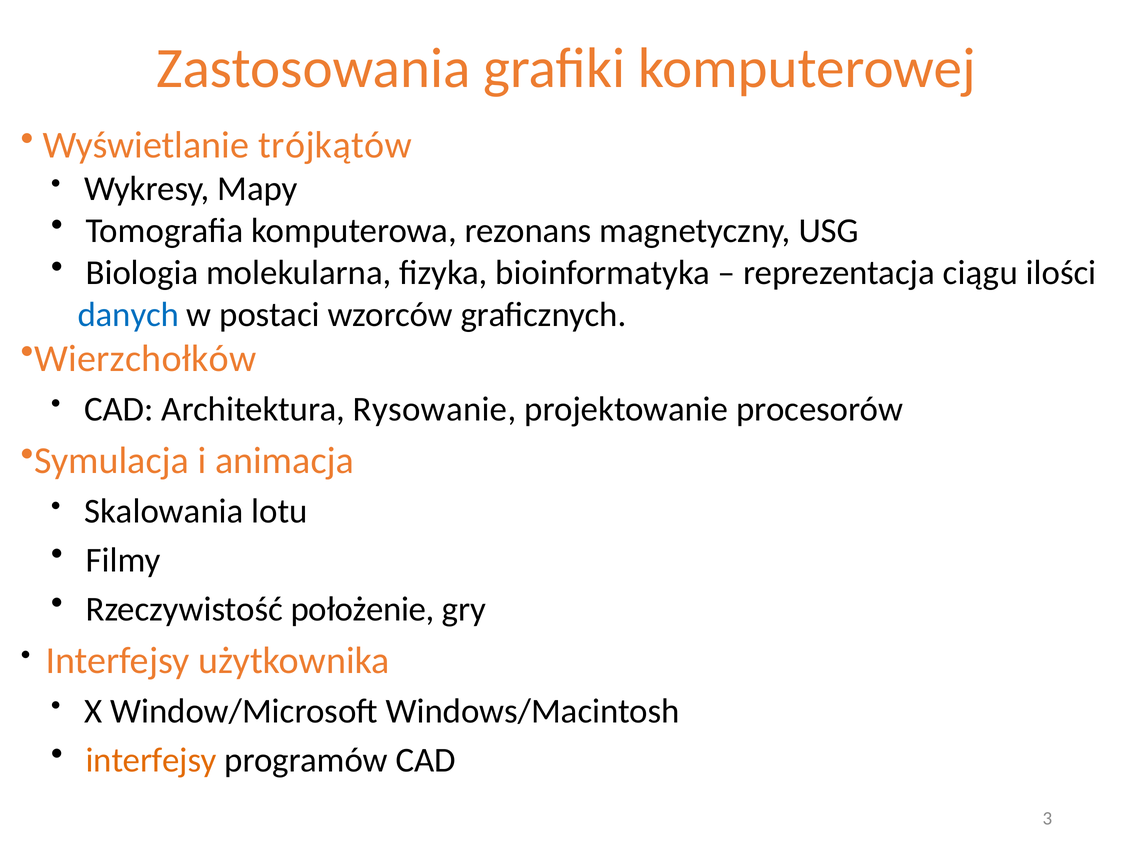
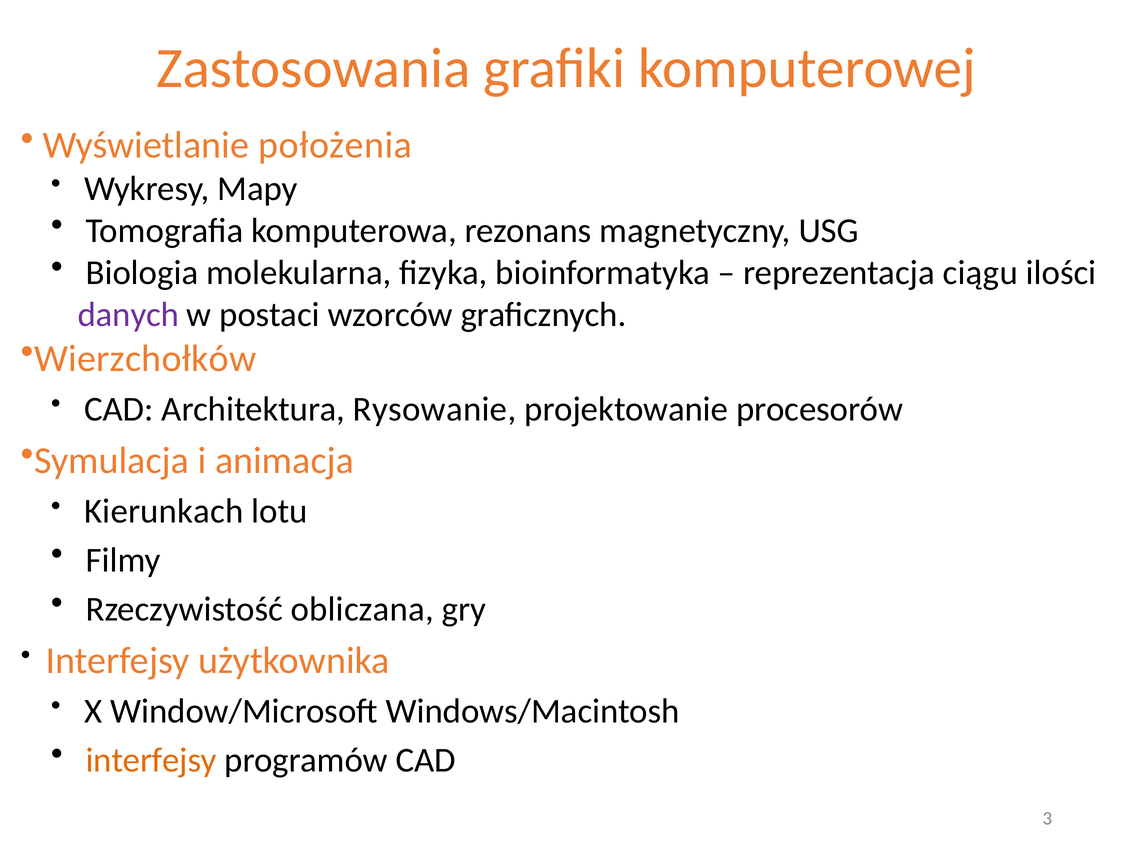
trójkątów: trójkątów -> położenia (335, 145)
danych colour: blue -> purple (128, 314)
Skalowania: Skalowania -> Kierunkach (164, 511)
położenie: położenie -> obliczana (362, 609)
